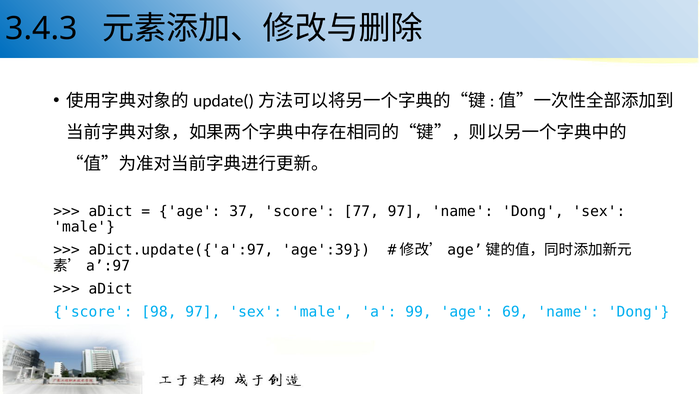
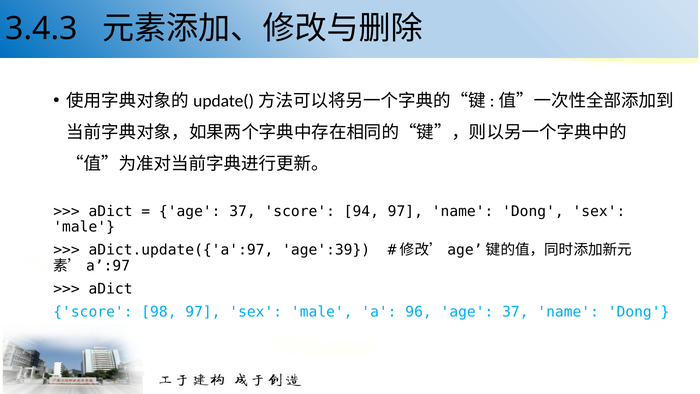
77: 77 -> 94 (361, 211)
99: 99 -> 96 (419, 312)
69: 69 -> 37 (515, 312)
